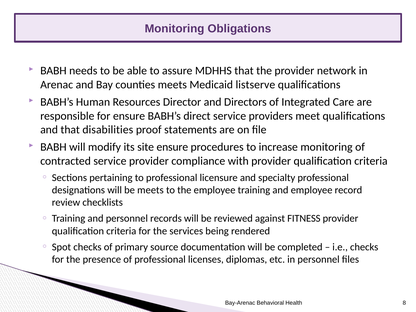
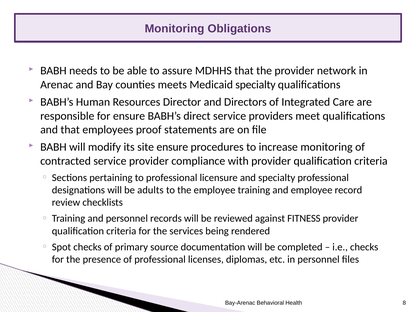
Medicaid listserve: listserve -> specialty (255, 85)
disabilities: disabilities -> employees (108, 130)
be meets: meets -> adults (150, 190)
